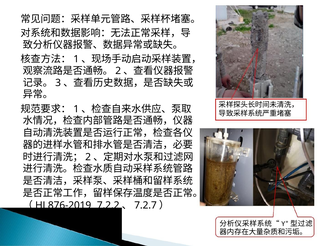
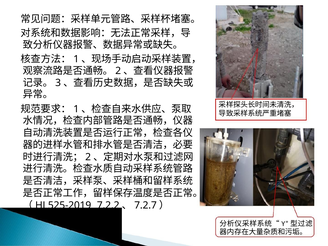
876-2019: 876-2019 -> 525-2019 (70, 205)
